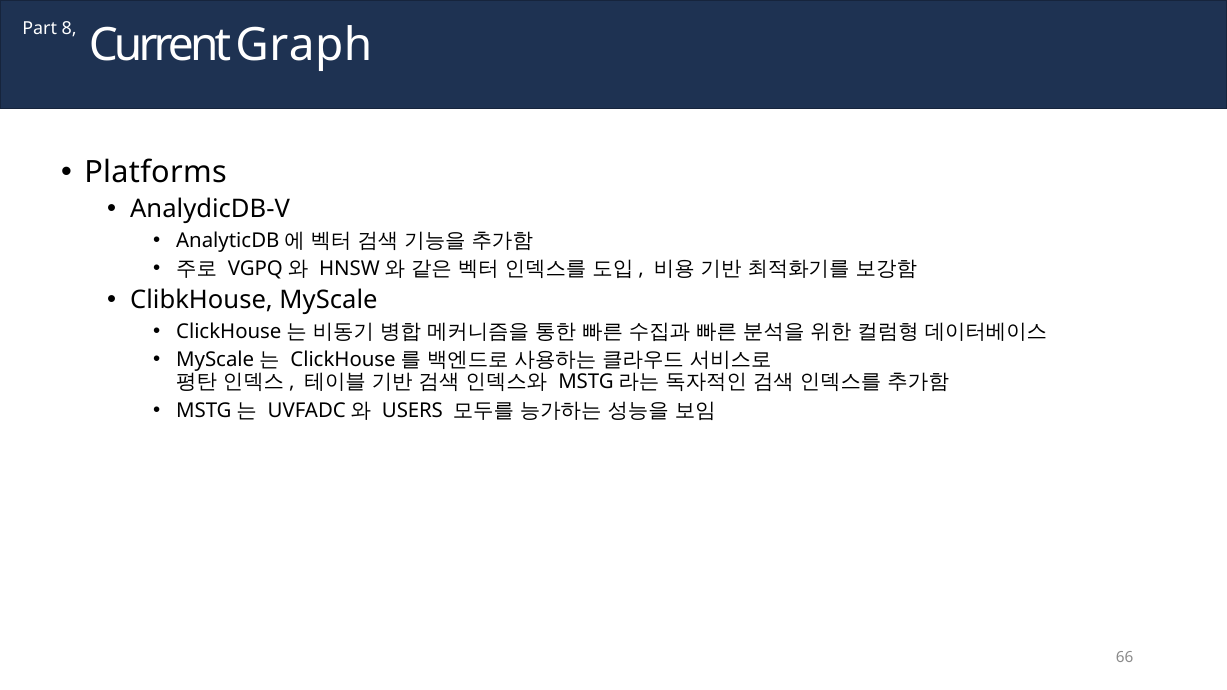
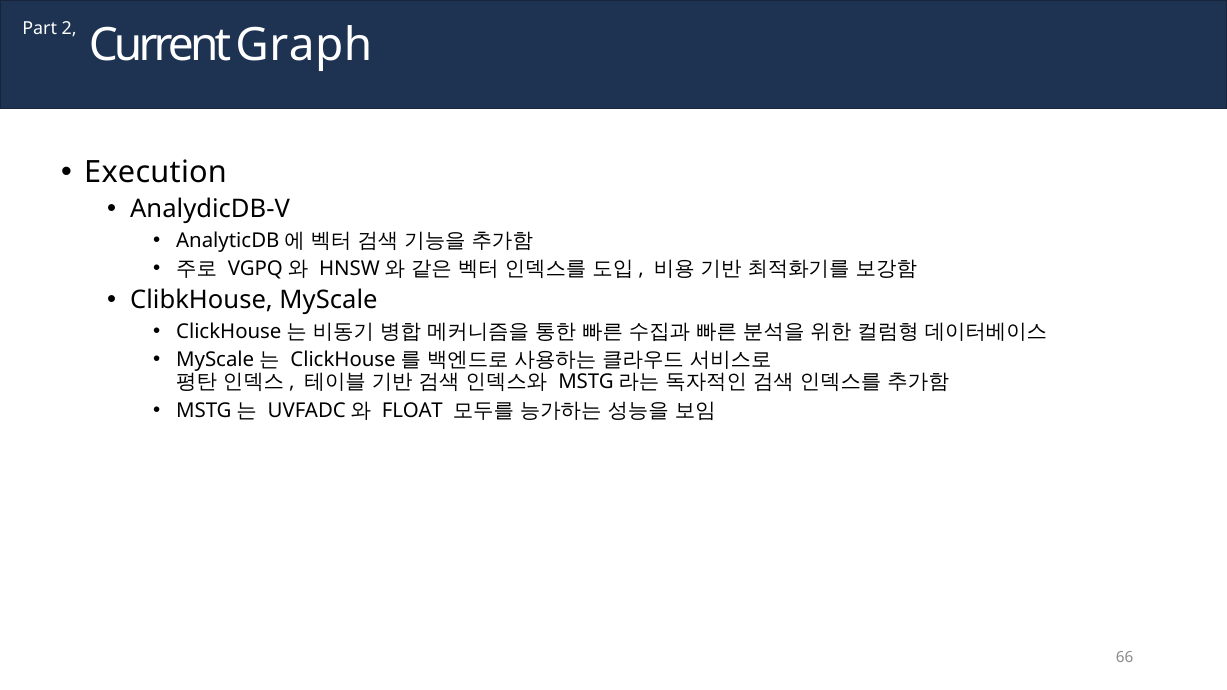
8: 8 -> 2 (69, 28)
Platforms: Platforms -> Execution (156, 173)
USERS: USERS -> FLOAT (412, 410)
